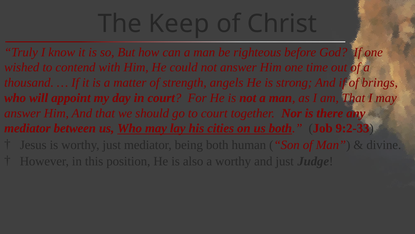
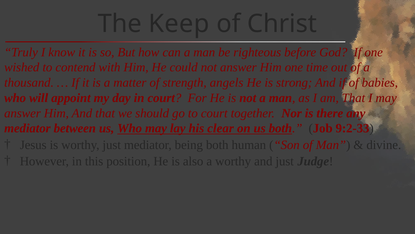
brings: brings -> babies (380, 82)
cities: cities -> clear (221, 128)
